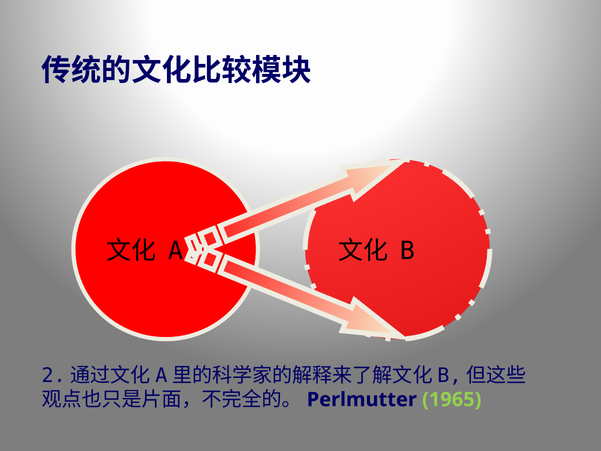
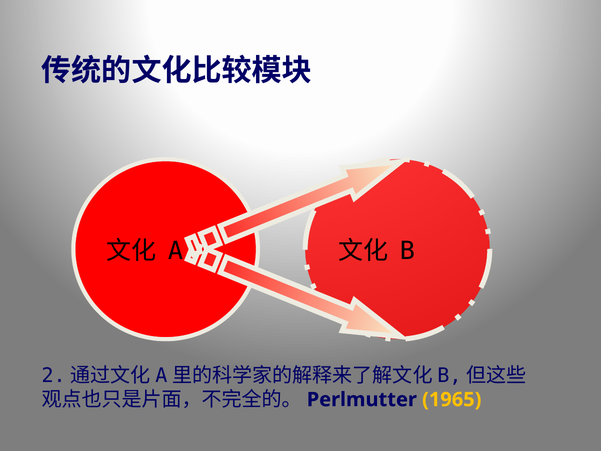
1965 colour: light green -> yellow (452, 399)
